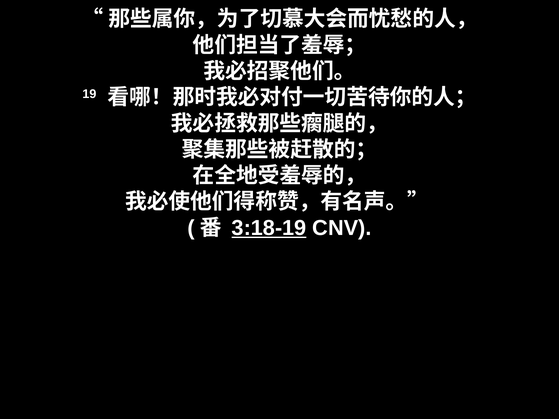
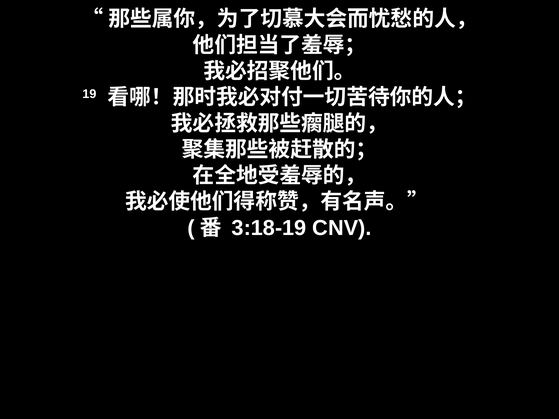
3:18-19 underline: present -> none (269, 228)
